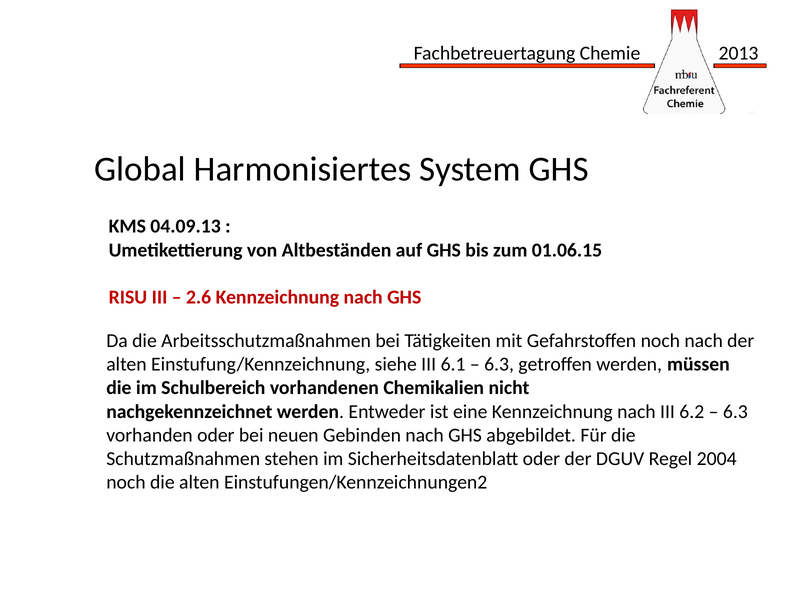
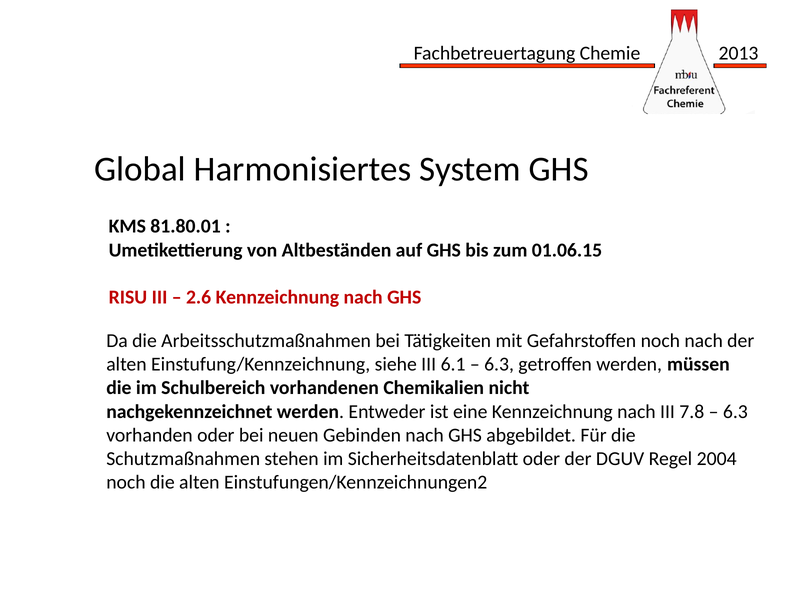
04.09.13: 04.09.13 -> 81.80.01 (186, 226)
6.2: 6.2 -> 7.8 (692, 412)
